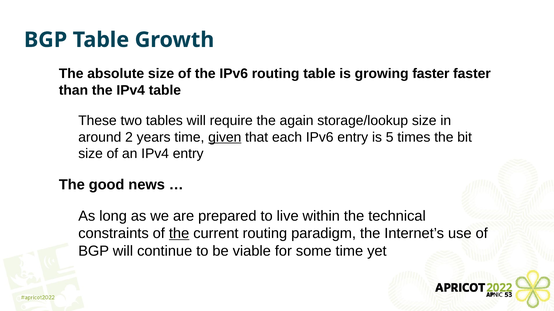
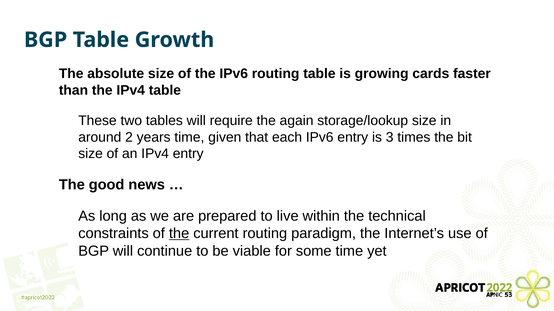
growing faster: faster -> cards (431, 74)
given underline: present -> none (225, 137)
5: 5 -> 3 (390, 137)
